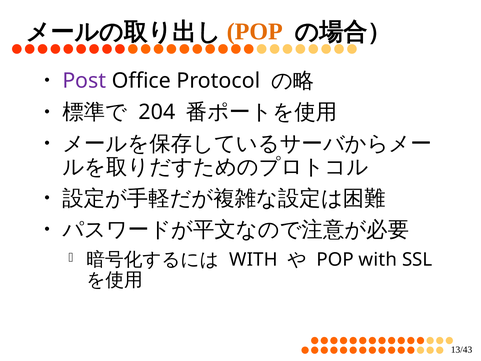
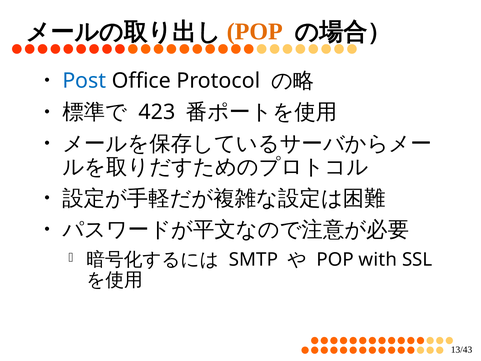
Post colour: purple -> blue (84, 81)
204: 204 -> 423 (157, 112)
WITH: WITH -> SMTP (253, 259)
